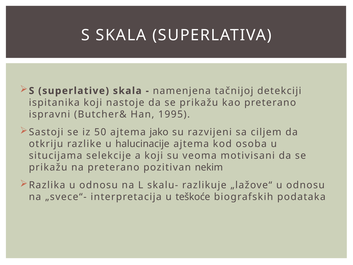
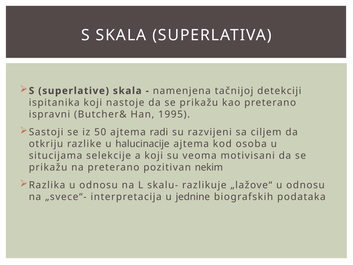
jako: jako -> radi (159, 132)
teškoće: teškoće -> jednine (193, 197)
